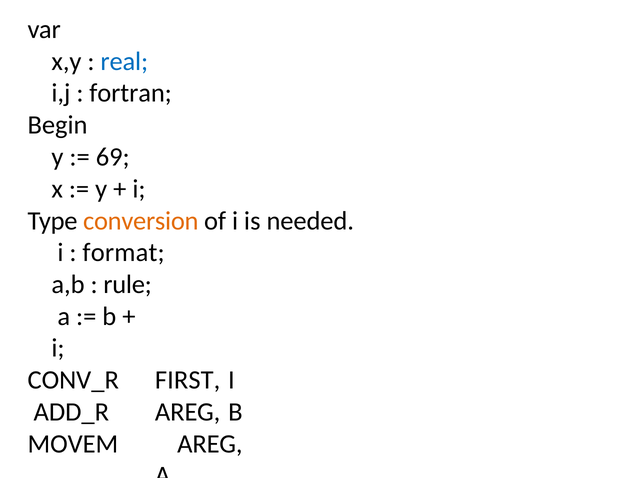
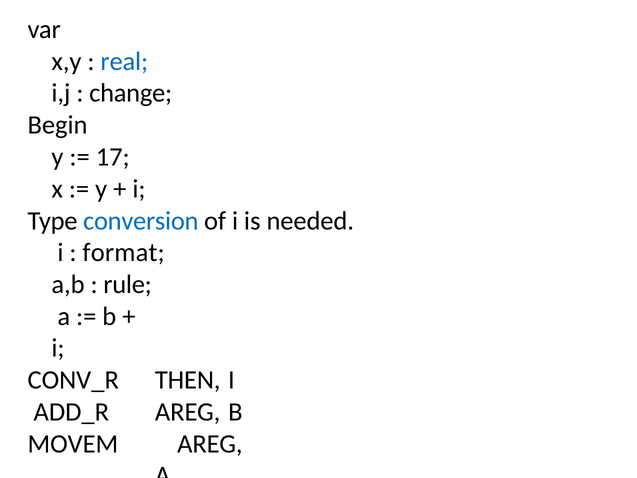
fortran: fortran -> change (131, 93)
69: 69 -> 17 (113, 157)
conversion colour: orange -> blue (141, 221)
FIRST: FIRST -> THEN (188, 380)
